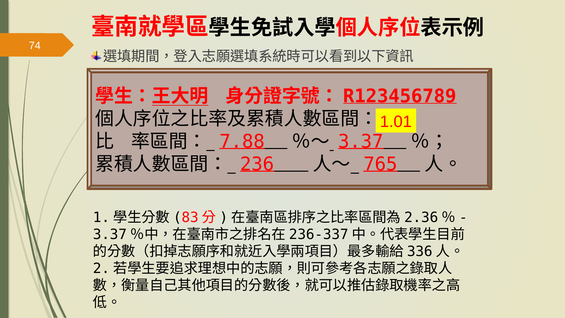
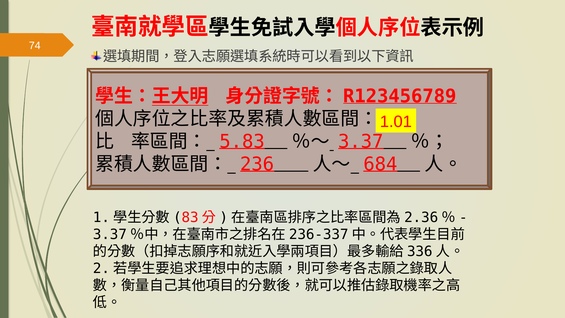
7.88: 7.88 -> 5.83 (242, 141)
765: 765 -> 684 (380, 164)
